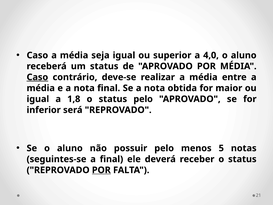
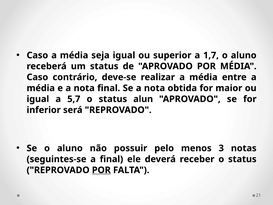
4,0: 4,0 -> 1,7 (211, 55)
Caso underline: present -> none (37, 77)
1,8: 1,8 -> 5,7 (74, 99)
status pelo: pelo -> alun (143, 99)
5: 5 -> 3 (221, 148)
